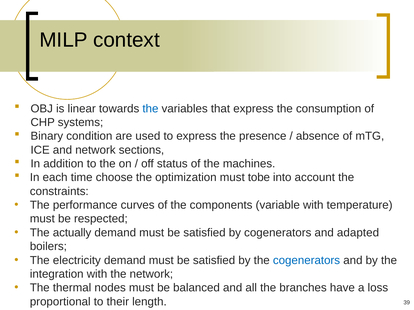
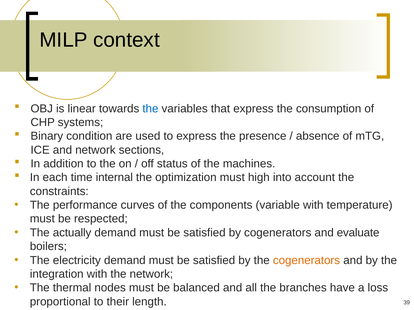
choose: choose -> internal (114, 178)
tobe: tobe -> high (259, 178)
adapted: adapted -> evaluate (358, 233)
cogenerators colour: blue -> orange (306, 261)
